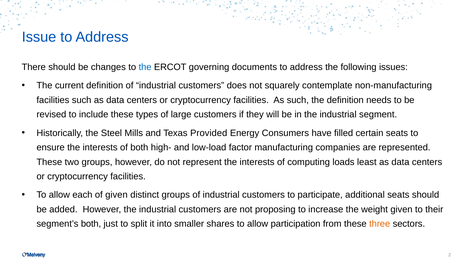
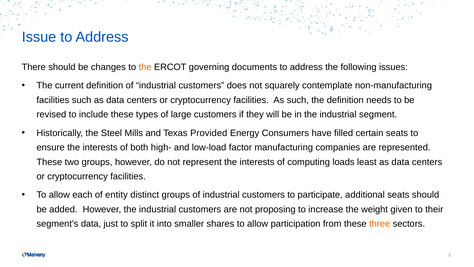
the colour: blue -> orange (145, 67)
of given: given -> entity (116, 195)
segment’s both: both -> data (91, 224)
